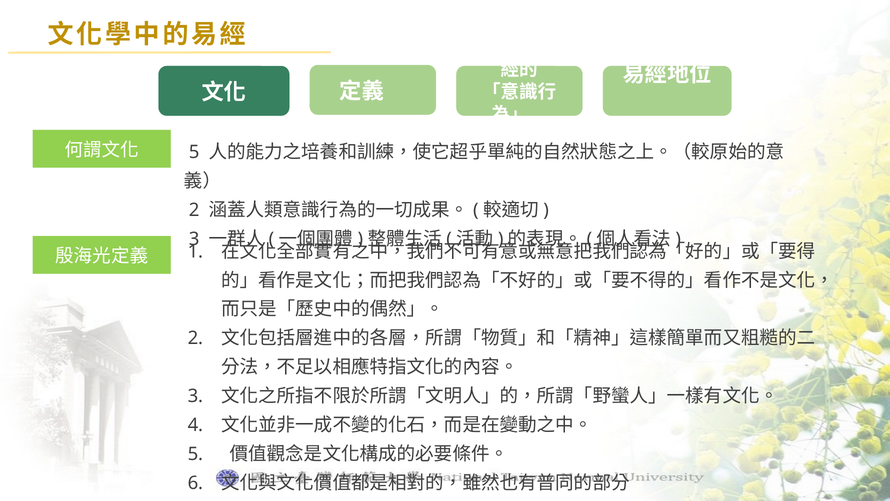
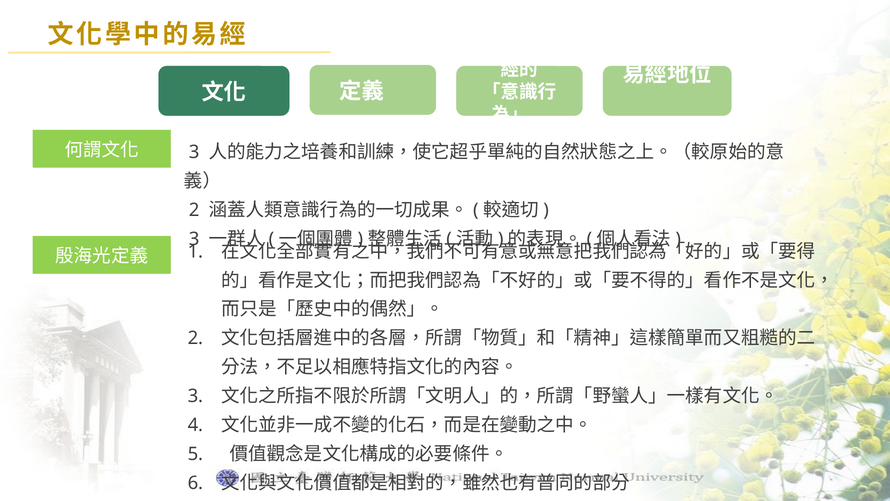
5: 5 -> 3 (194, 152)
